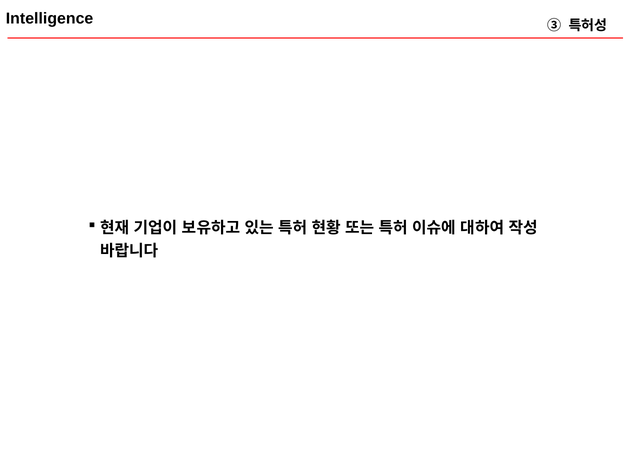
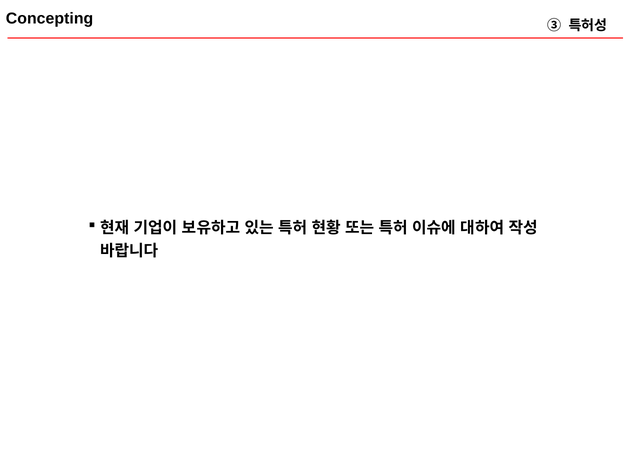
Intelligence: Intelligence -> Concepting (50, 19)
